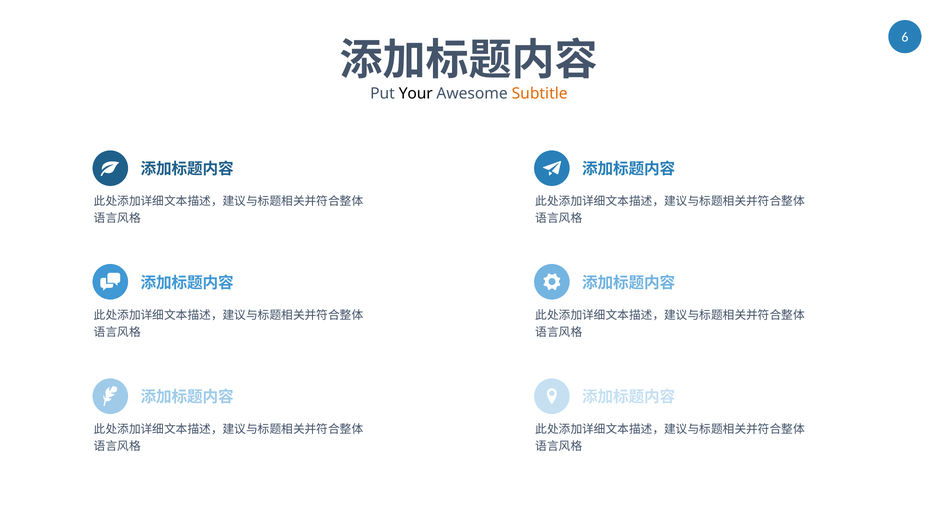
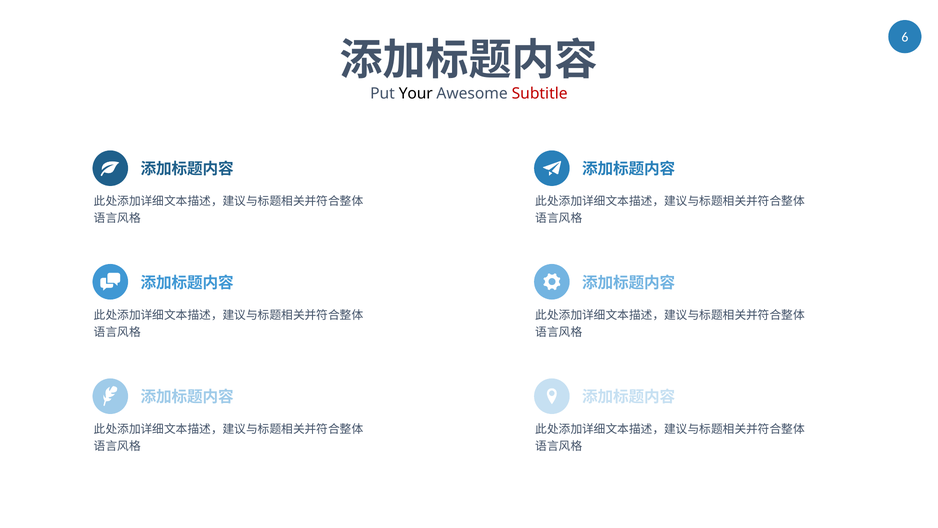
Subtitle colour: orange -> red (540, 93)
